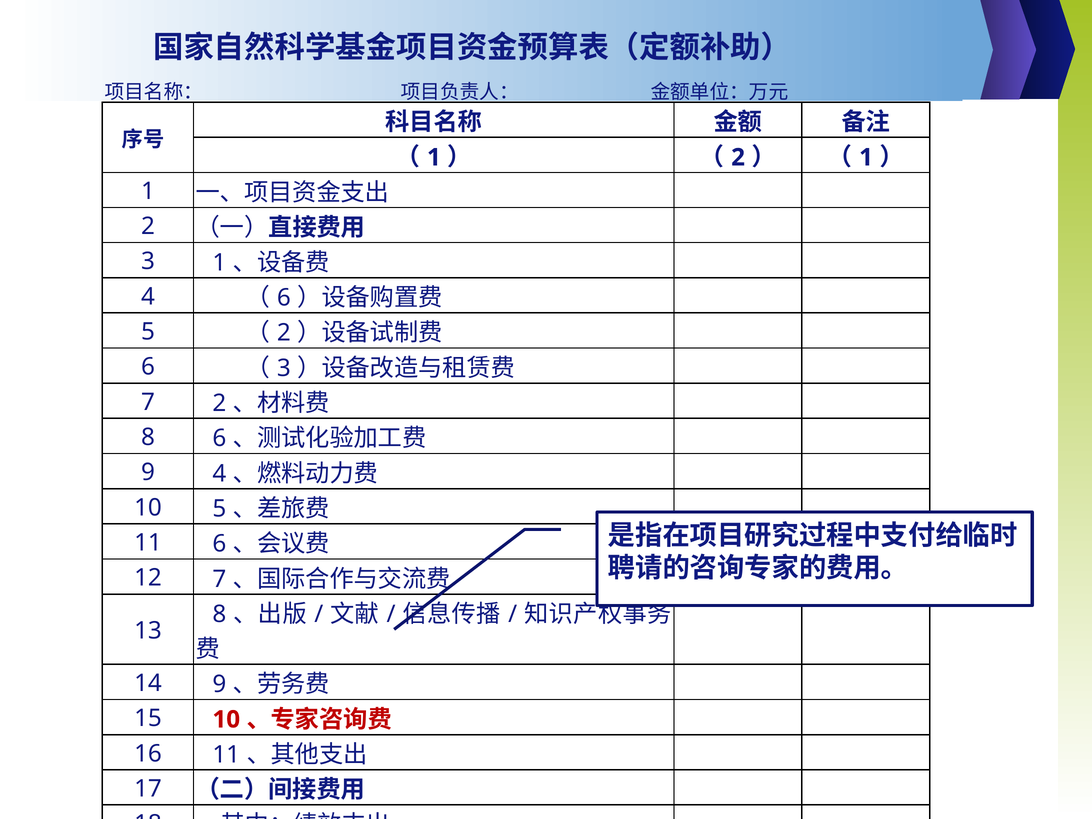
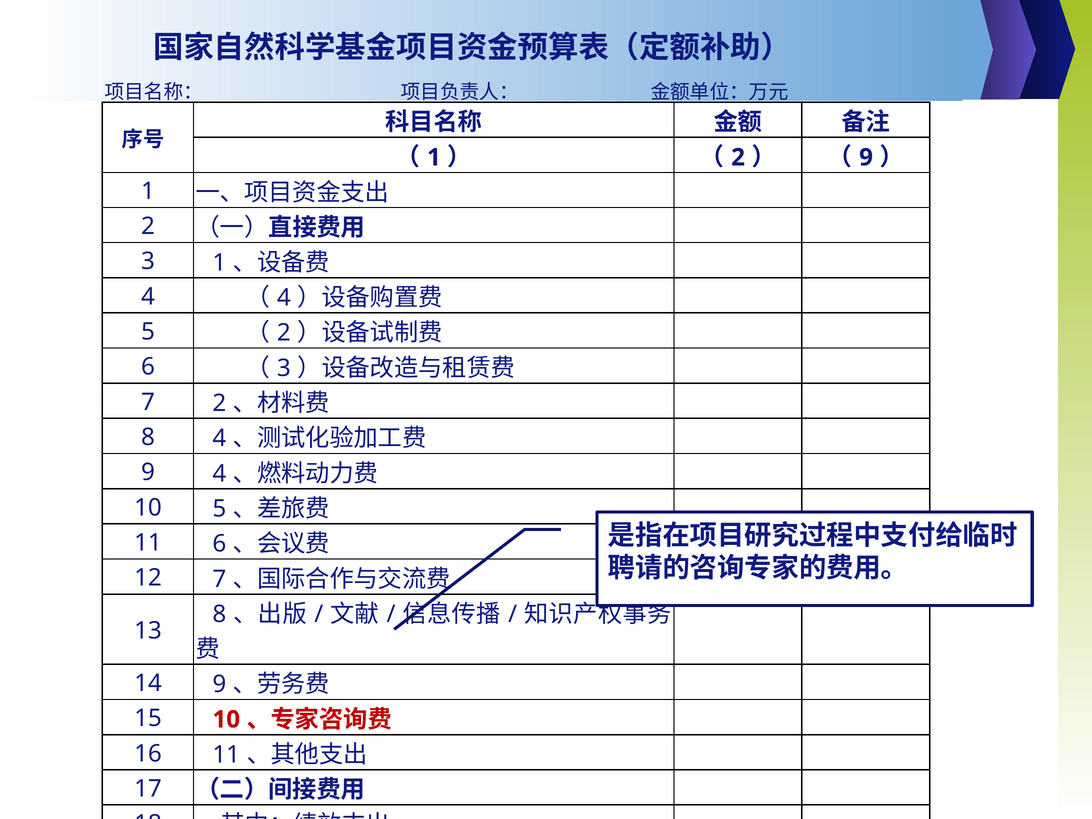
1: 1 -> 9 (866, 157)
6: 6 -> 4 (284, 298)
8 6: 6 -> 4 (219, 438)
